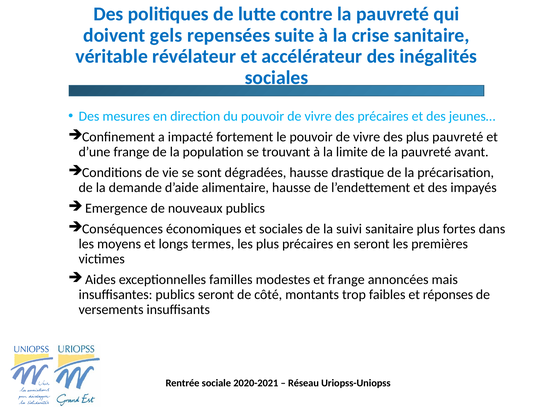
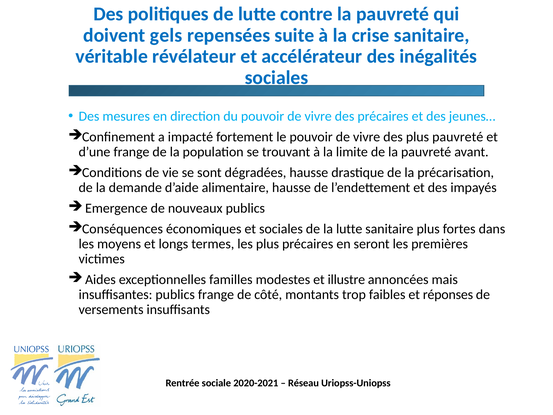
la suivi: suivi -> lutte (349, 229)
et frange: frange -> illustre (346, 279)
publics seront: seront -> frange (216, 294)
